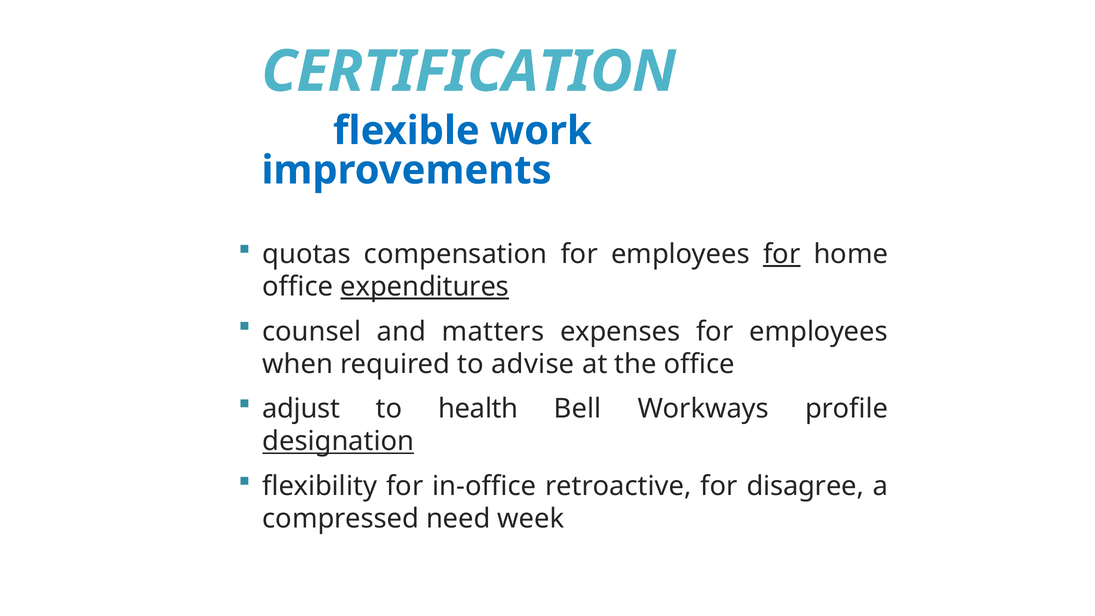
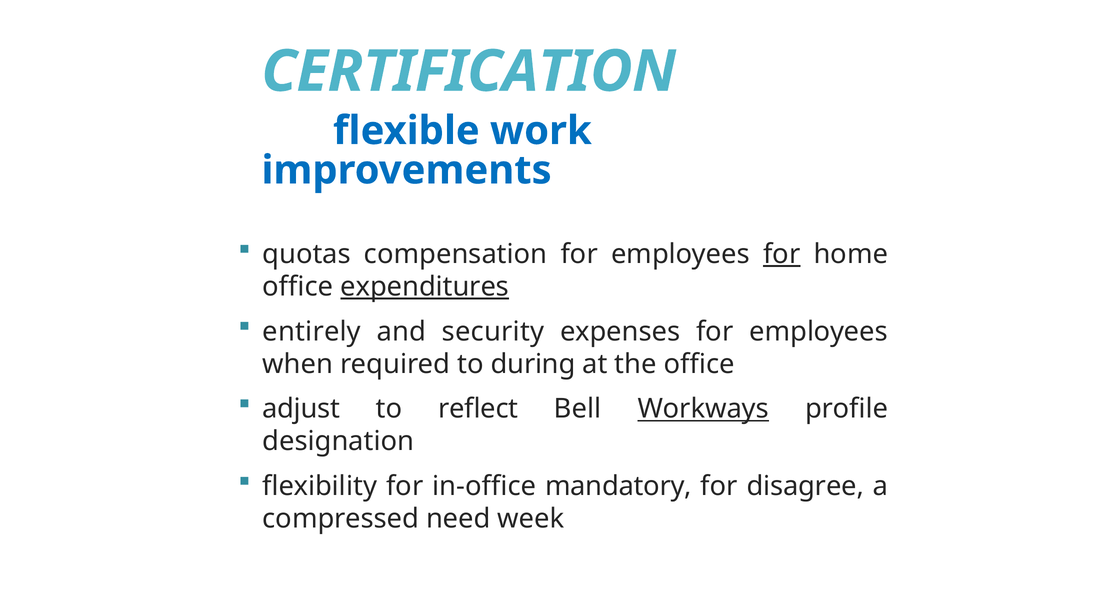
counsel: counsel -> entirely (312, 331)
matters: matters -> security (493, 331)
advise: advise -> during (533, 364)
health: health -> reflect (478, 409)
Workways underline: none -> present (703, 409)
designation underline: present -> none (338, 441)
retroactive: retroactive -> mandatory (618, 486)
